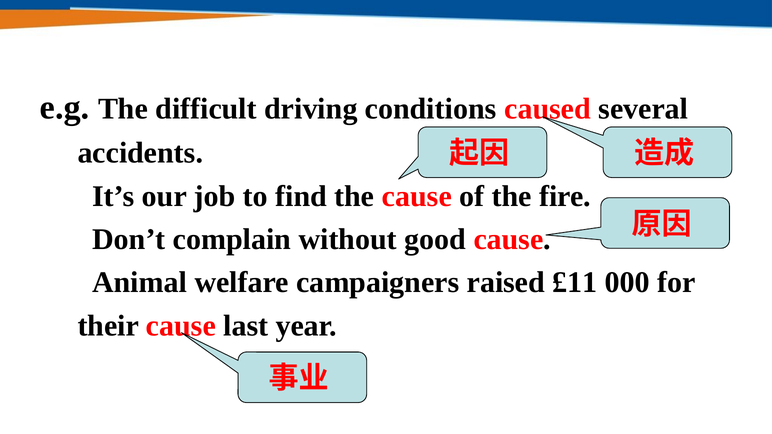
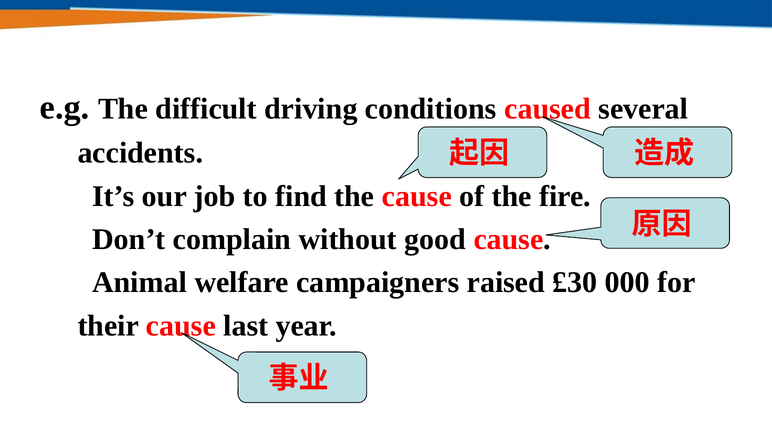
£11: £11 -> £30 (575, 283)
